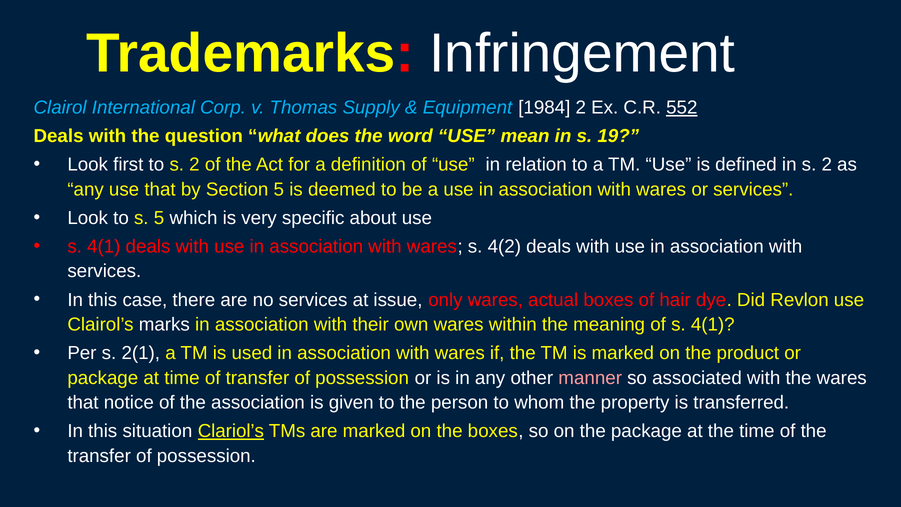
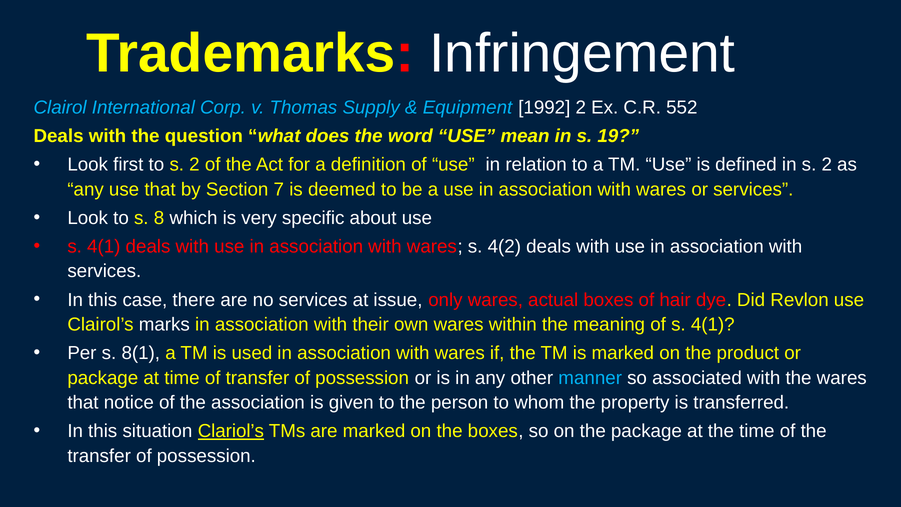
1984: 1984 -> 1992 (544, 108)
552 underline: present -> none (682, 108)
Section 5: 5 -> 7 (279, 189)
s 5: 5 -> 8 (159, 218)
2(1: 2(1 -> 8(1 (141, 353)
manner colour: pink -> light blue (590, 378)
